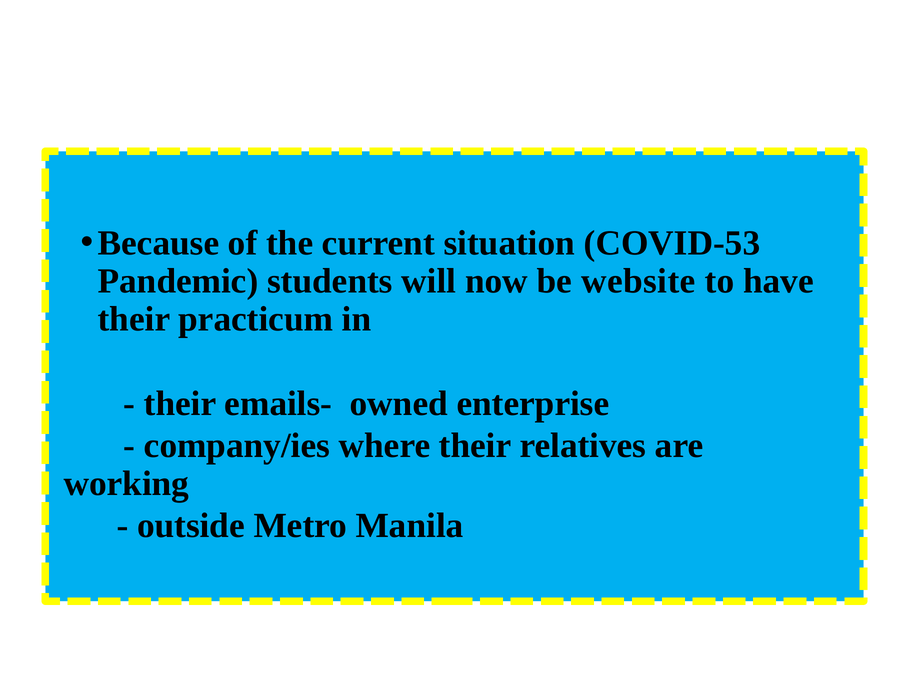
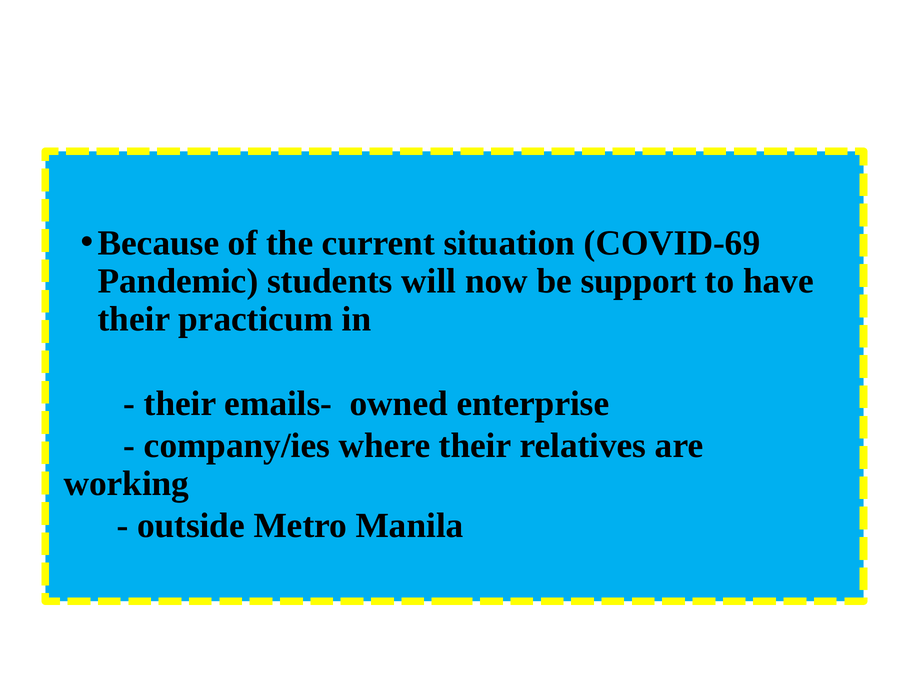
COVID-53: COVID-53 -> COVID-69 (672, 243)
website: website -> support (639, 281)
